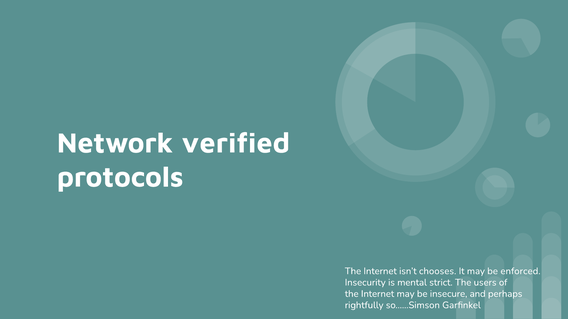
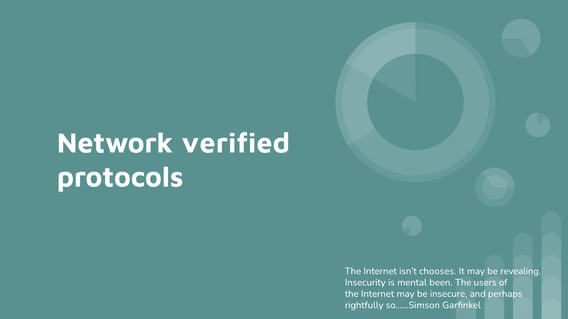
enforced: enforced -> revealing (521, 271)
strict: strict -> been (441, 283)
